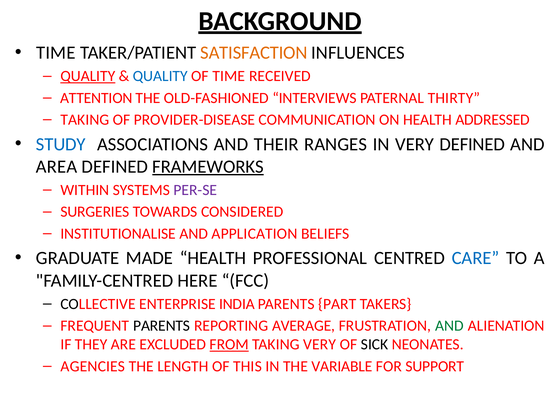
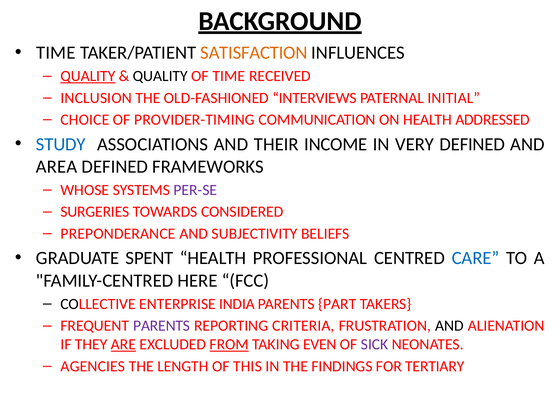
QUALITY colour: blue -> black (160, 76)
ATTENTION: ATTENTION -> INCLUSION (96, 98)
THIRTY: THIRTY -> INITIAL (454, 98)
TAKING: TAKING -> CHOICE (85, 120)
PROVIDER-DISEASE: PROVIDER-DISEASE -> PROVIDER-TIMING (194, 120)
RANGES: RANGES -> INCOME (336, 144)
FRAMEWORKS underline: present -> none (208, 167)
WITHIN: WITHIN -> WHOSE (85, 190)
INSTITUTIONALISE: INSTITUTIONALISE -> PREPONDERANCE (118, 234)
APPLICATION: APPLICATION -> SUBJECTIVITY (255, 234)
MADE: MADE -> SPENT (149, 258)
PARENTS colour: black -> purple (162, 326)
AVERAGE: AVERAGE -> CRITERIA (303, 326)
AND colour: green -> black (449, 326)
ARE underline: none -> present (123, 344)
TAKING VERY: VERY -> EVEN (320, 344)
SICK colour: black -> purple (375, 344)
VARIABLE: VARIABLE -> FINDINGS (342, 366)
SUPPORT: SUPPORT -> TERTIARY (435, 366)
